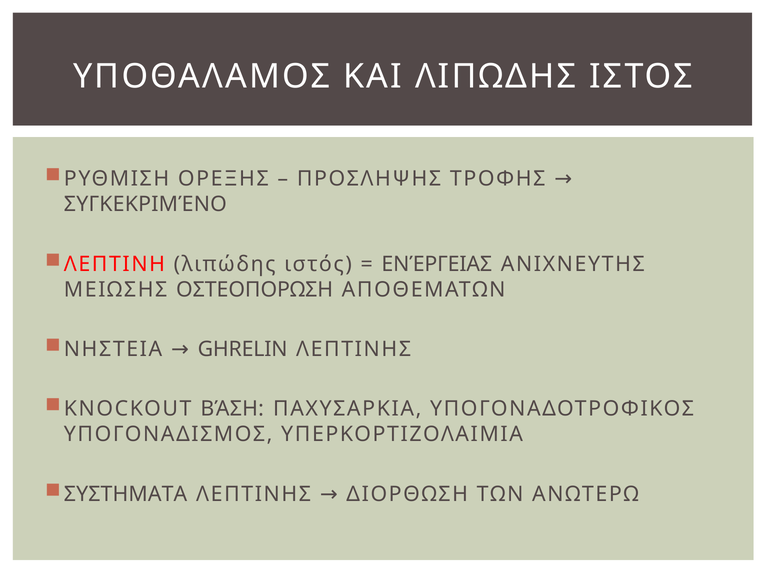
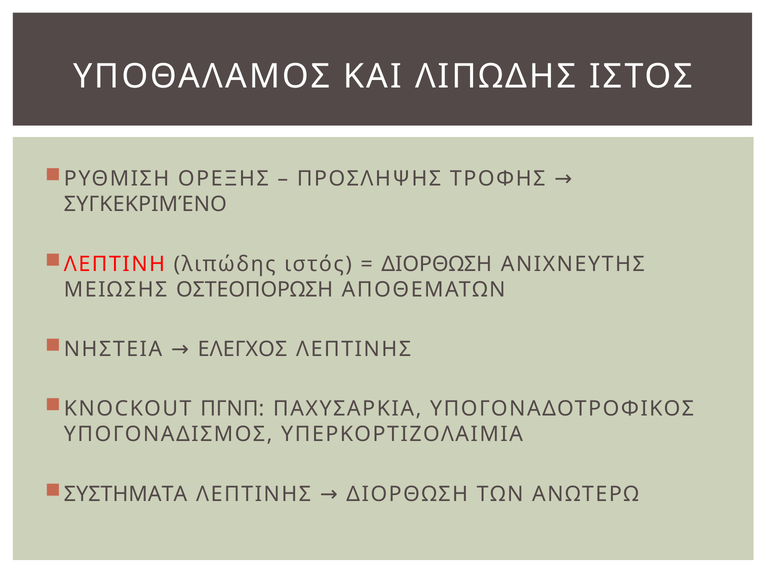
ΕΝΈΡΓΕΙΑΣ: ΕΝΈΡΓΕΙΑΣ -> ΔΙΟΡΘΩΣΗ (437, 264)
GHRELIN: GHRELIN -> ΕΛΕΓΧΟΣ (242, 349)
ΒΆΣΗ: ΒΆΣΗ -> ΠΓΝΠ (232, 409)
